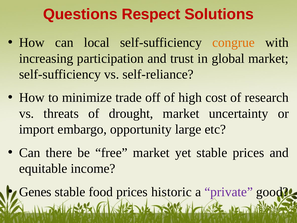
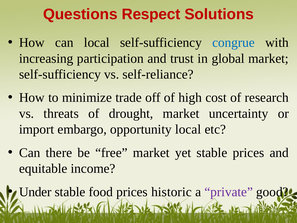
congrue colour: orange -> blue (234, 43)
opportunity large: large -> local (188, 129)
Genes: Genes -> Under (35, 192)
